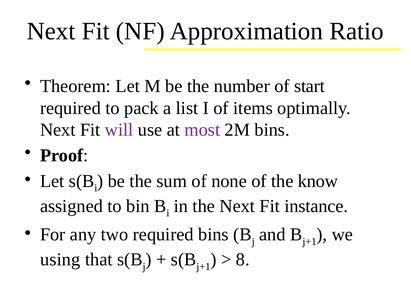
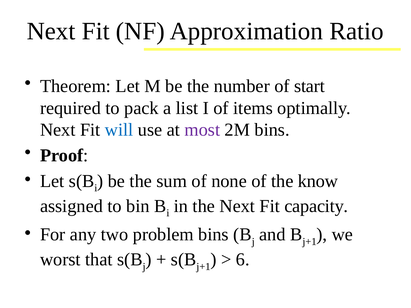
will colour: purple -> blue (119, 130)
instance: instance -> capacity (316, 206)
two required: required -> problem (163, 235)
using: using -> worst (60, 260)
8: 8 -> 6 (243, 260)
